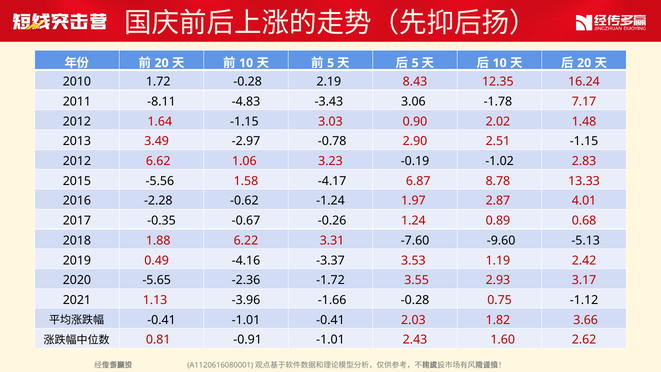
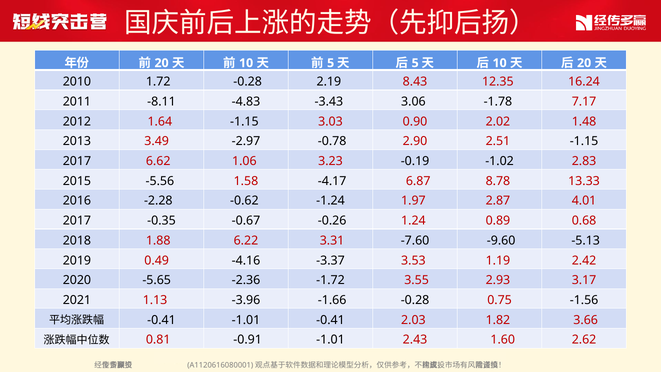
2012: 2012 -> 2017 (77, 161)
-1.12: -1.12 -> -1.56 (584, 300)
